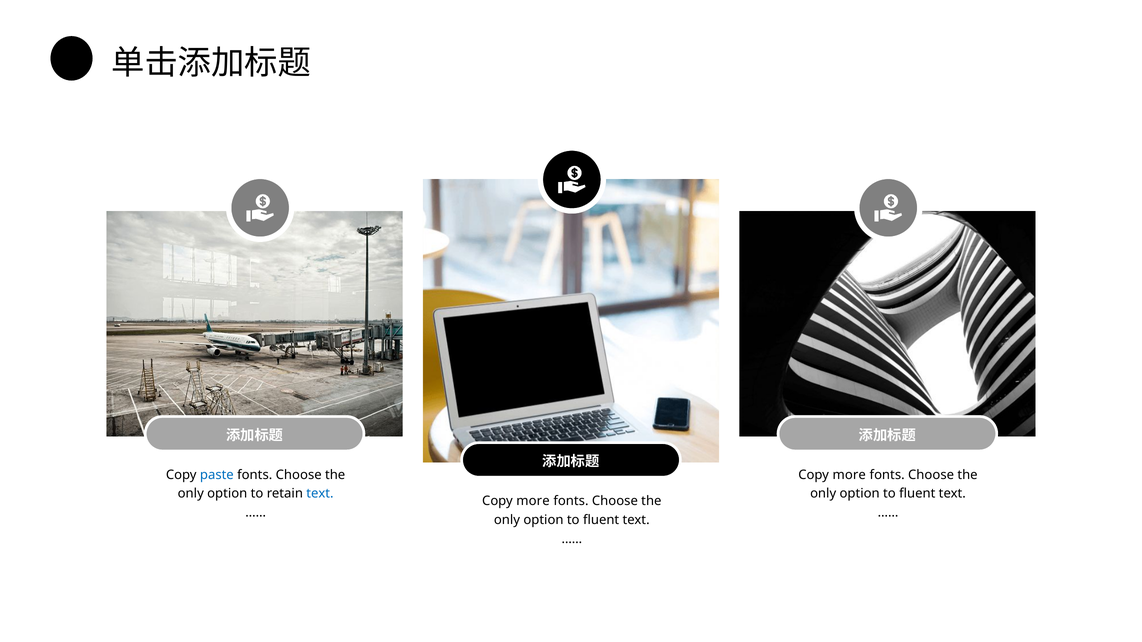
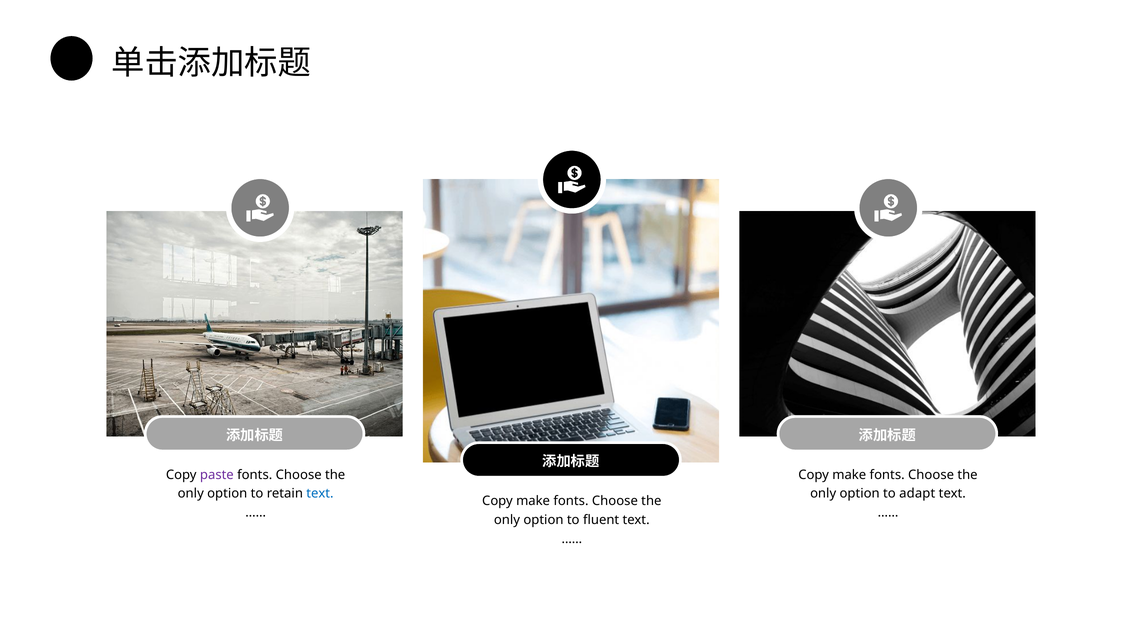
paste colour: blue -> purple (217, 475)
more: more -> make (849, 475)
fluent: fluent -> adapt (917, 494)
more: more -> make (533, 501)
